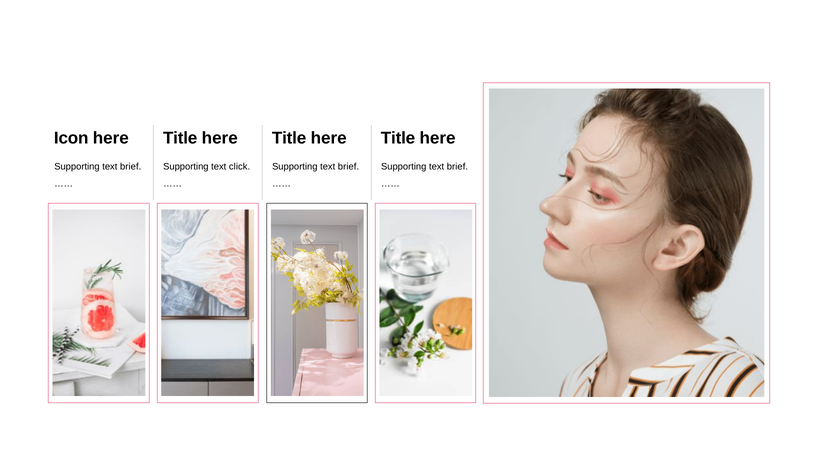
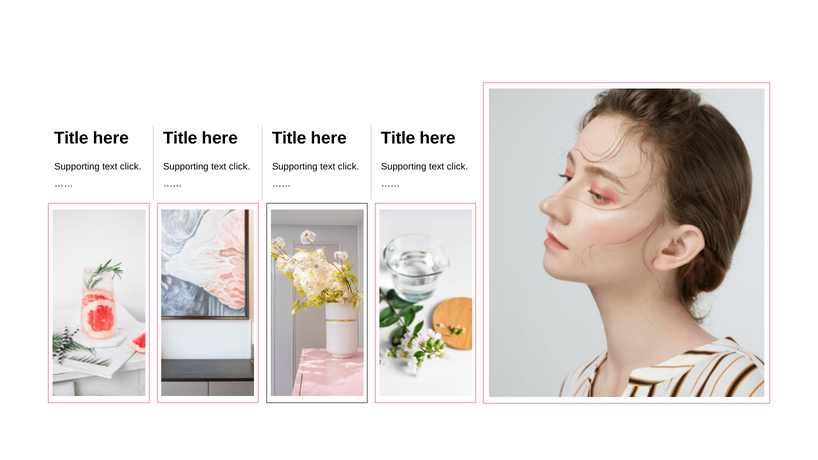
Icon: Icon -> Title (71, 138)
brief: brief -> click (131, 167)
brief: brief -> click (349, 167)
brief: brief -> click (457, 167)
